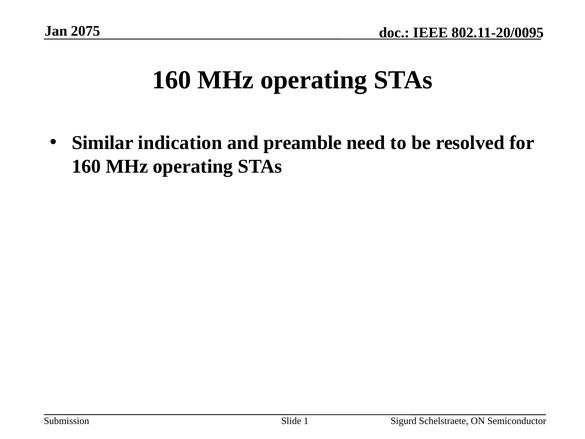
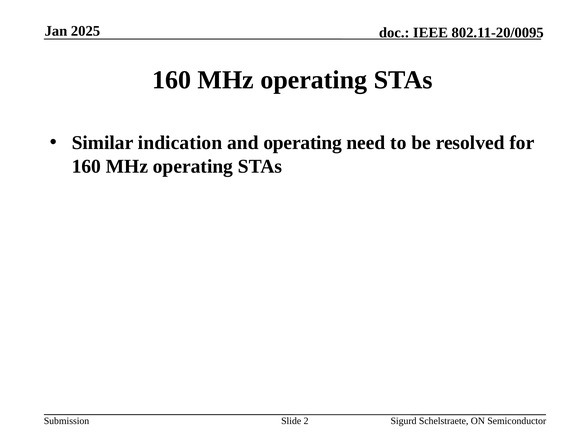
2075: 2075 -> 2025 (86, 31)
and preamble: preamble -> operating (303, 143)
1: 1 -> 2 (306, 421)
